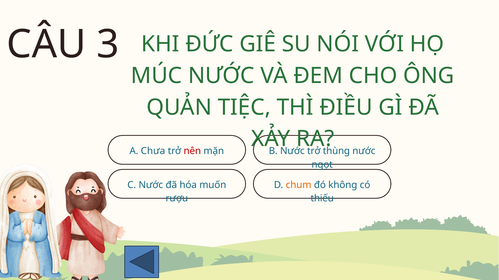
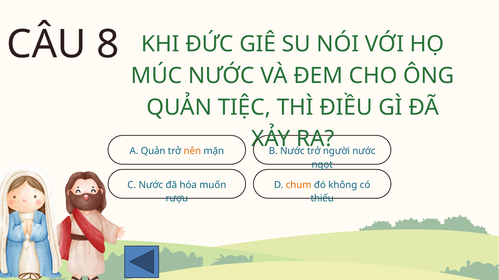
3: 3 -> 8 (108, 45)
A Chưa: Chưa -> Quản (153, 151)
nên colour: red -> orange (192, 151)
thùng: thùng -> người (336, 151)
